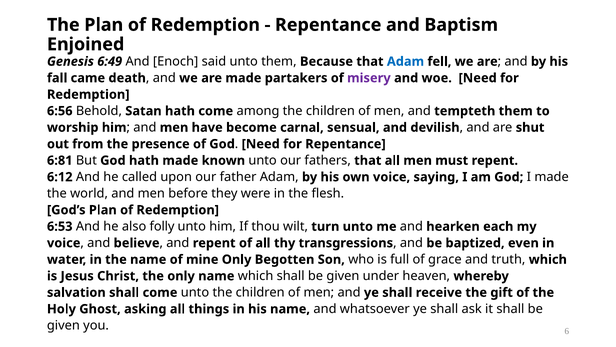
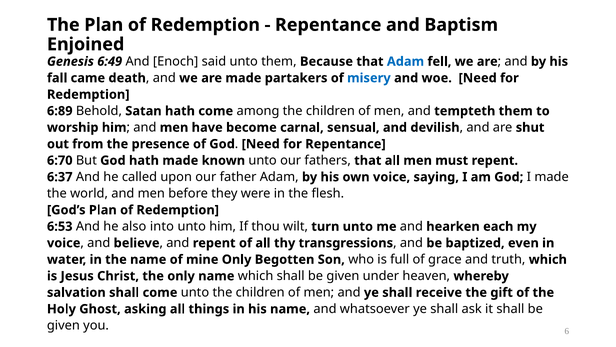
misery colour: purple -> blue (369, 78)
6:56: 6:56 -> 6:89 (60, 111)
6:81: 6:81 -> 6:70 (60, 160)
6:12: 6:12 -> 6:37 (60, 177)
folly: folly -> into (162, 226)
